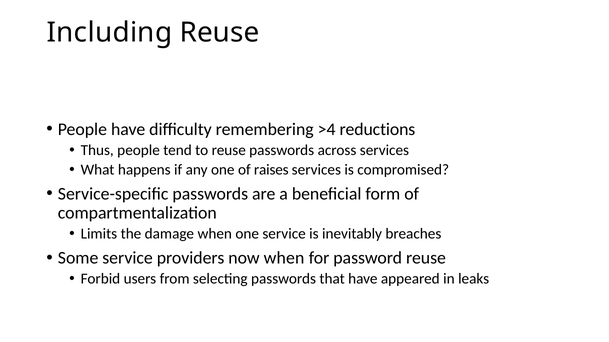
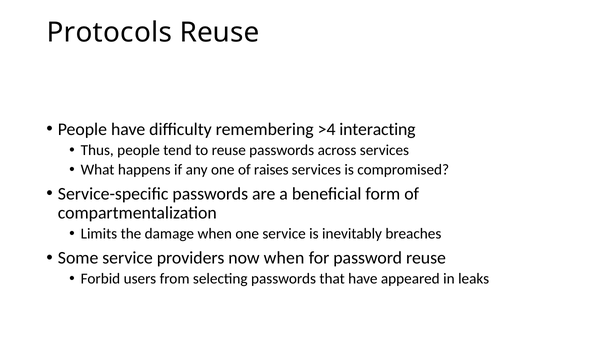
Including: Including -> Protocols (109, 33)
reductions: reductions -> interacting (377, 129)
